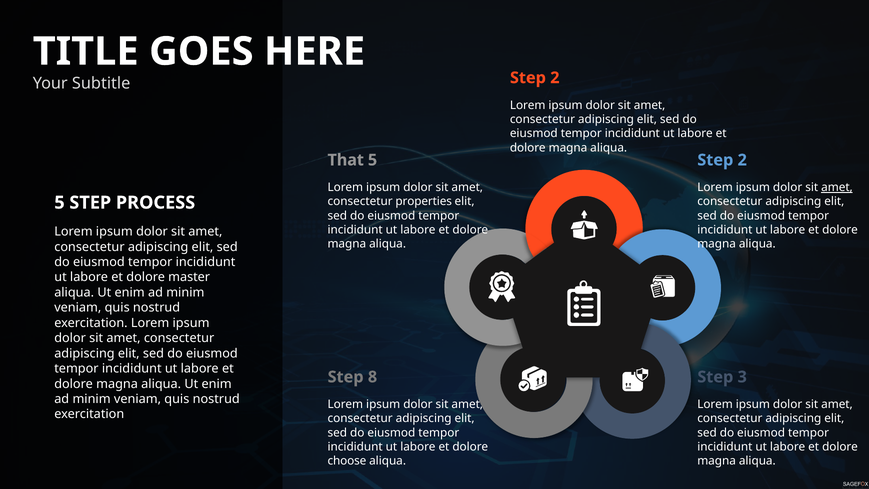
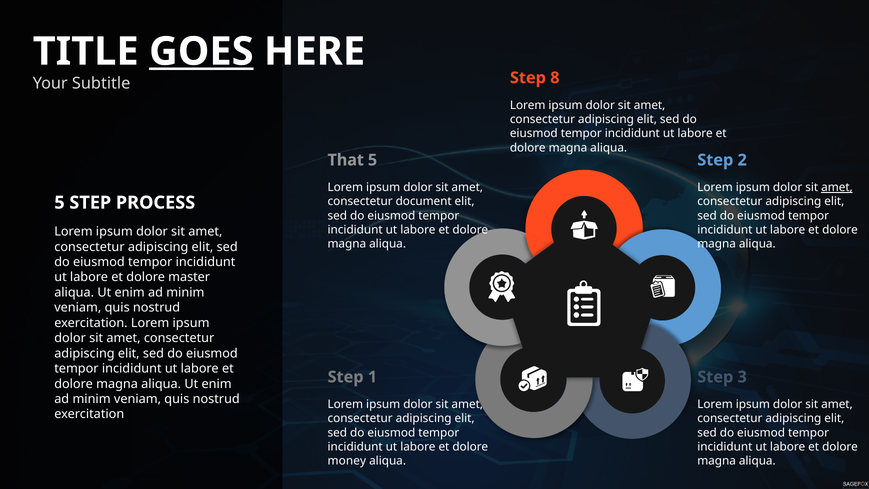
GOES underline: none -> present (201, 52)
2: 2 -> 8 (555, 78)
properties: properties -> document (424, 202)
8: 8 -> 1 (373, 377)
choose: choose -> money (347, 461)
